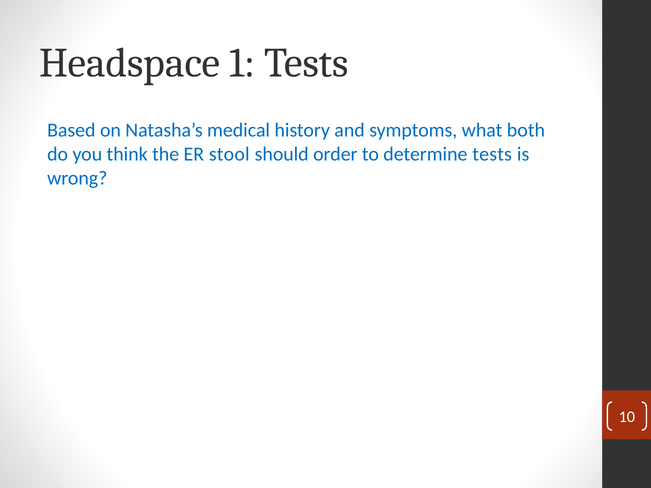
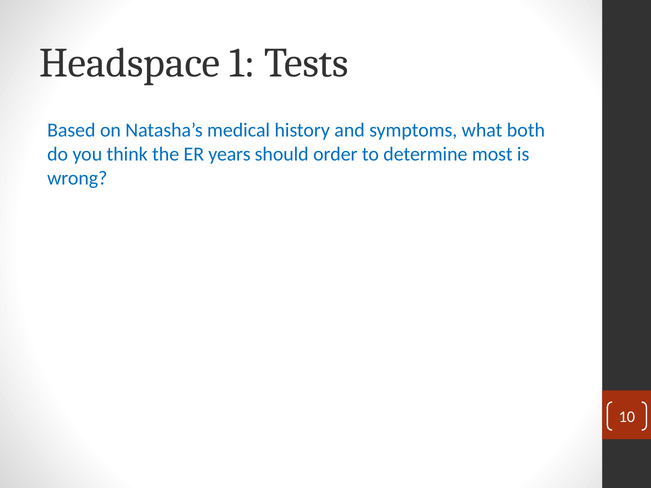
stool: stool -> years (229, 154)
determine tests: tests -> most (492, 154)
